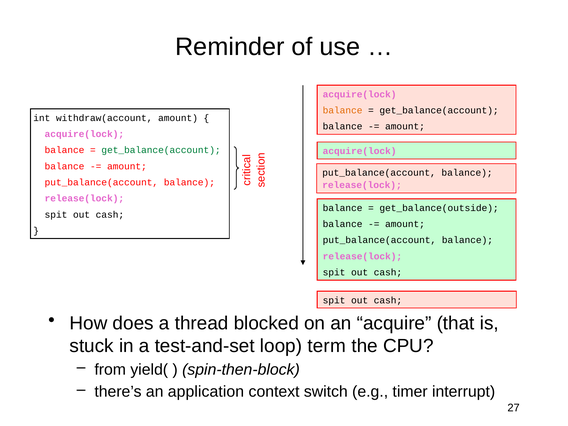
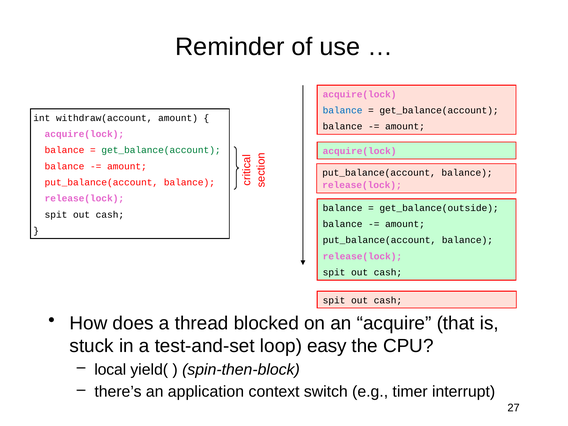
balance colour: orange -> blue (343, 110)
term: term -> easy (327, 346)
from: from -> local (110, 370)
